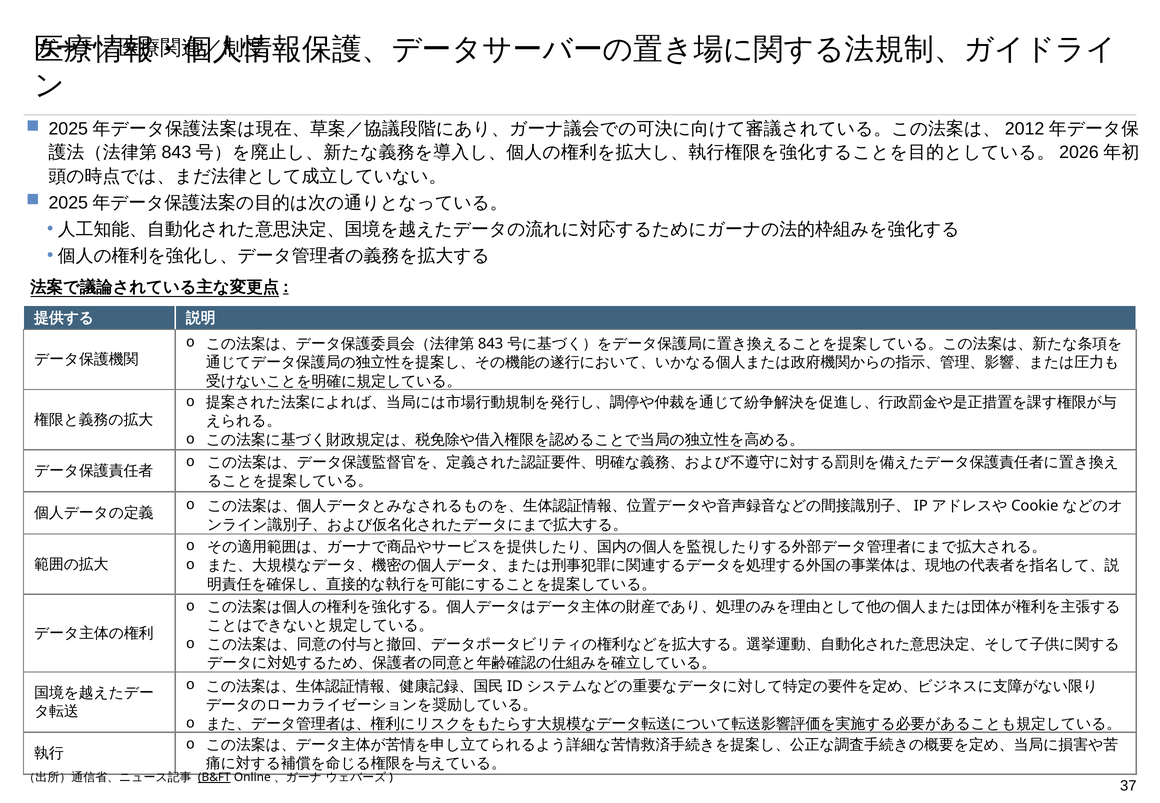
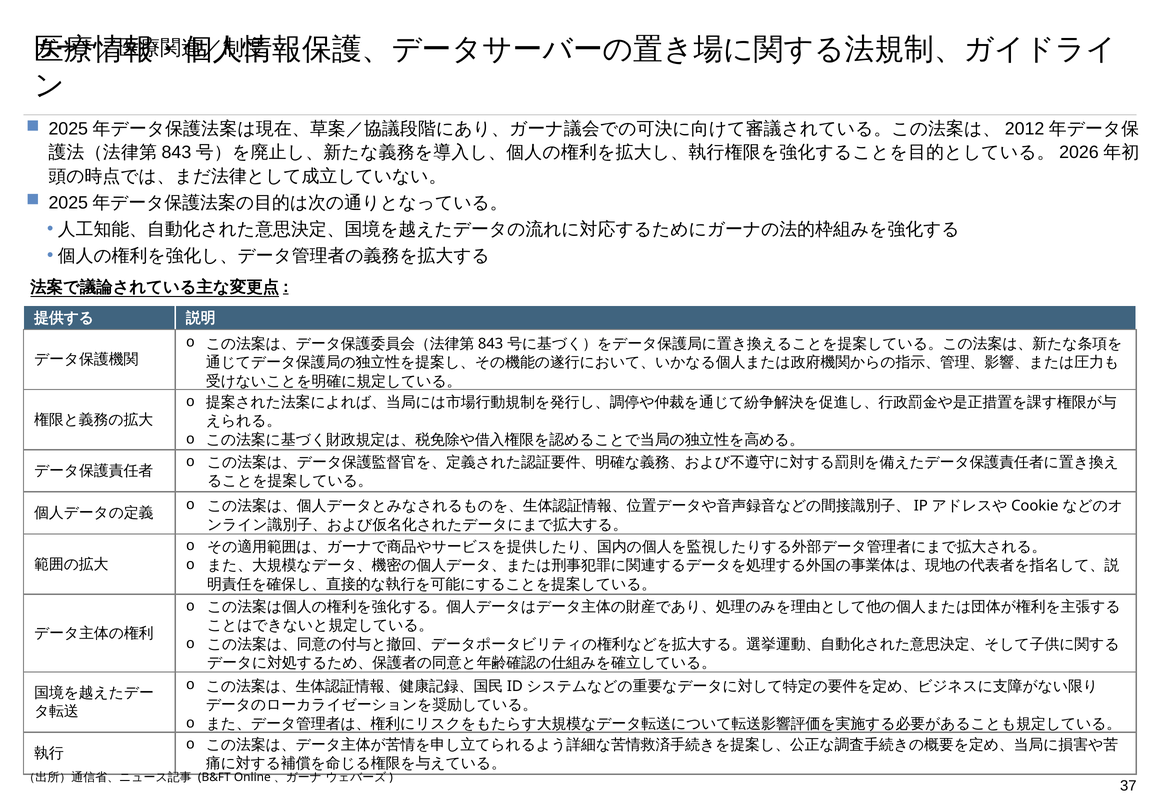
B&FT underline: present -> none (214, 777)
